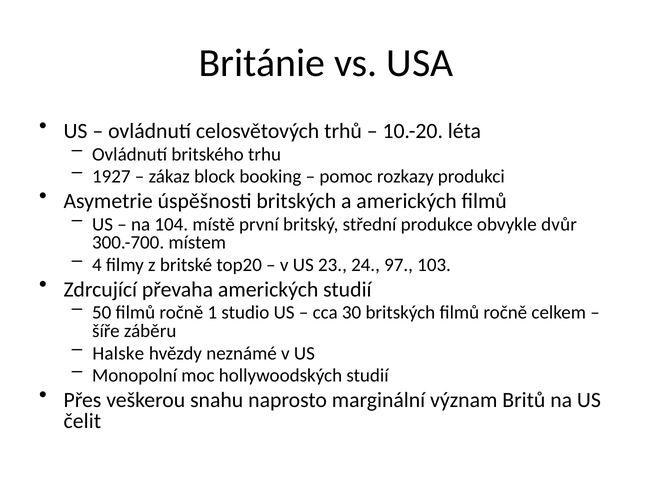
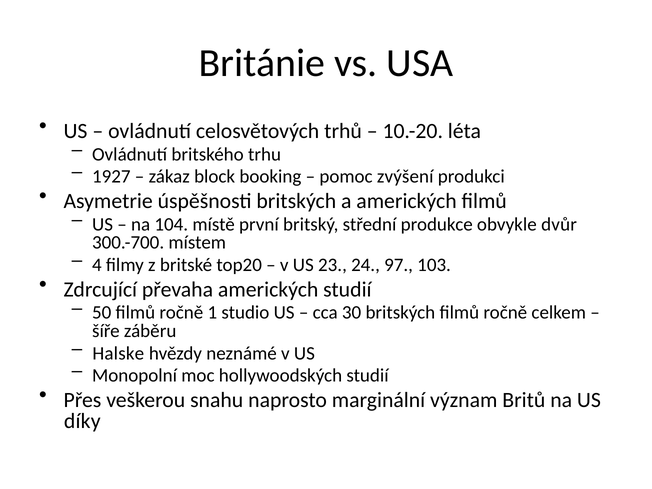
rozkazy: rozkazy -> zvýšení (405, 177)
čelit: čelit -> díky (82, 421)
